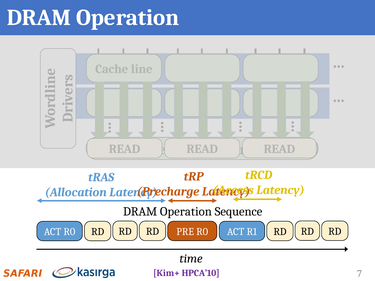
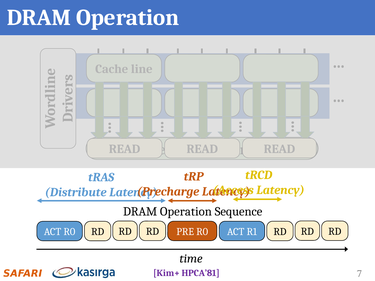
Allocation: Allocation -> Distribute (76, 192)
HPCA’10: HPCA’10 -> HPCA’81 (201, 273)
